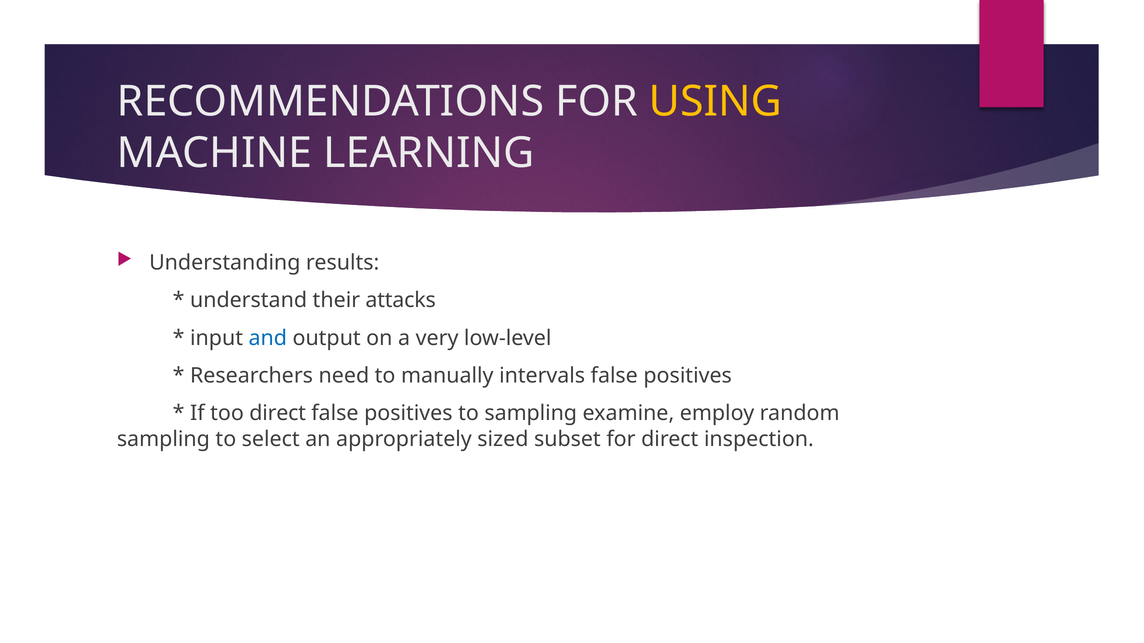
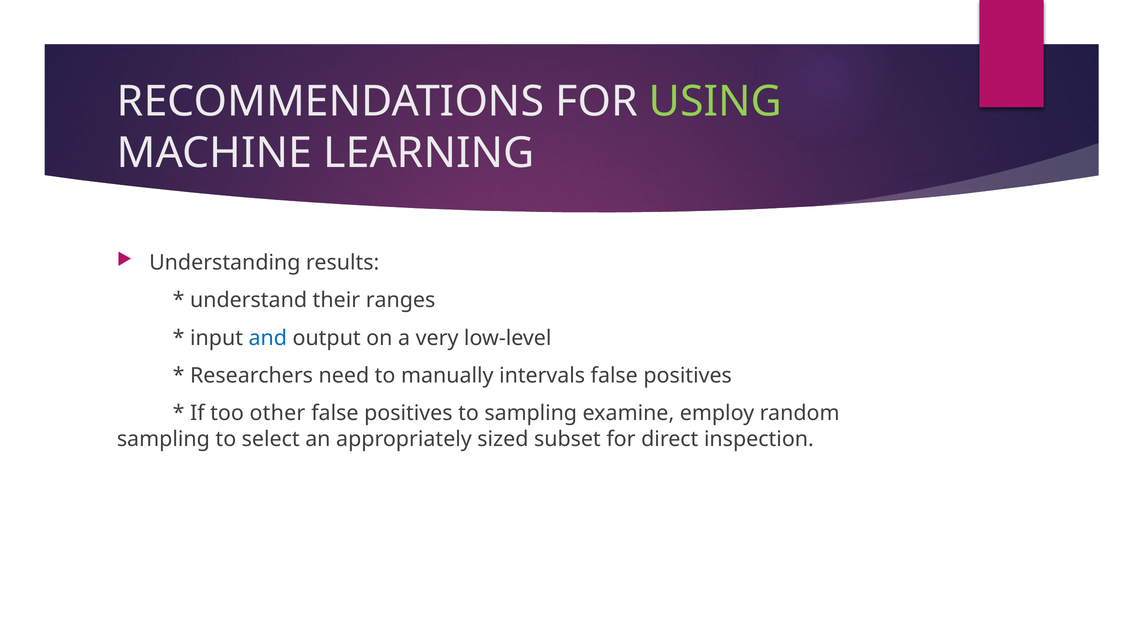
USING colour: yellow -> light green (715, 102)
attacks: attacks -> ranges (401, 301)
too direct: direct -> other (277, 414)
